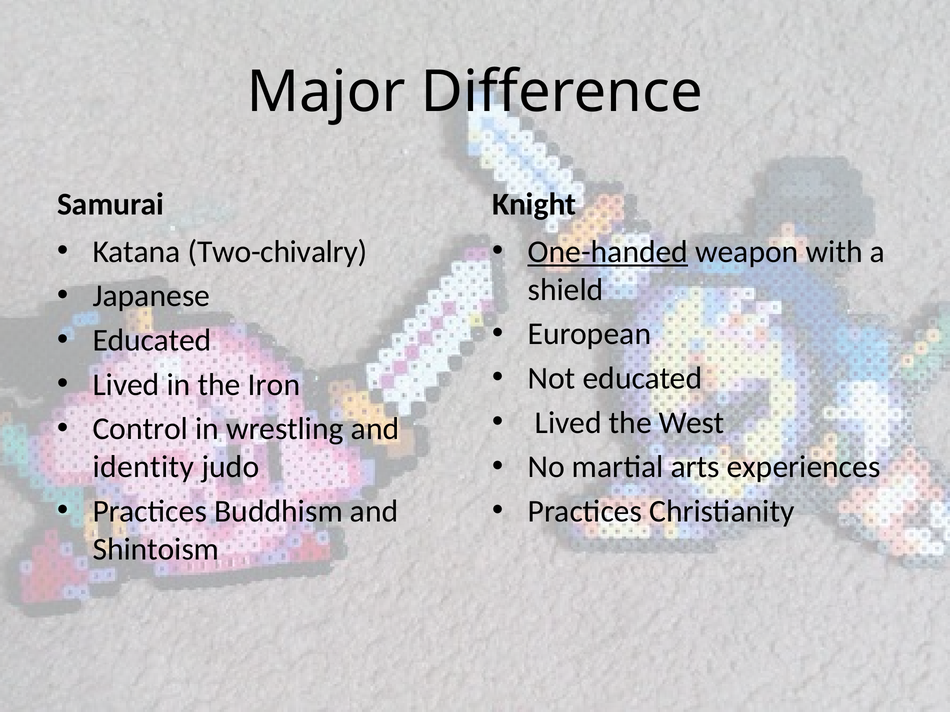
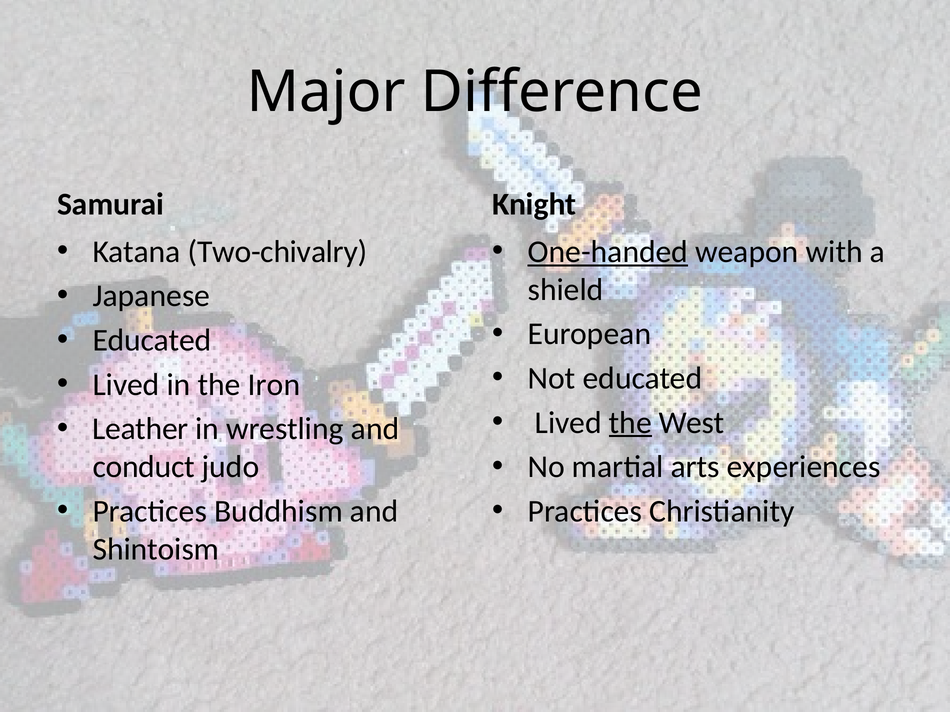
the underline: none -> present (630, 423)
Control: Control -> Leather (140, 429)
identity: identity -> conduct (144, 467)
